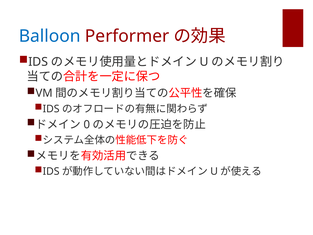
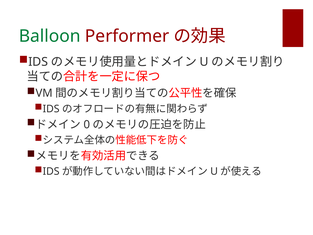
Balloon colour: blue -> green (50, 36)
